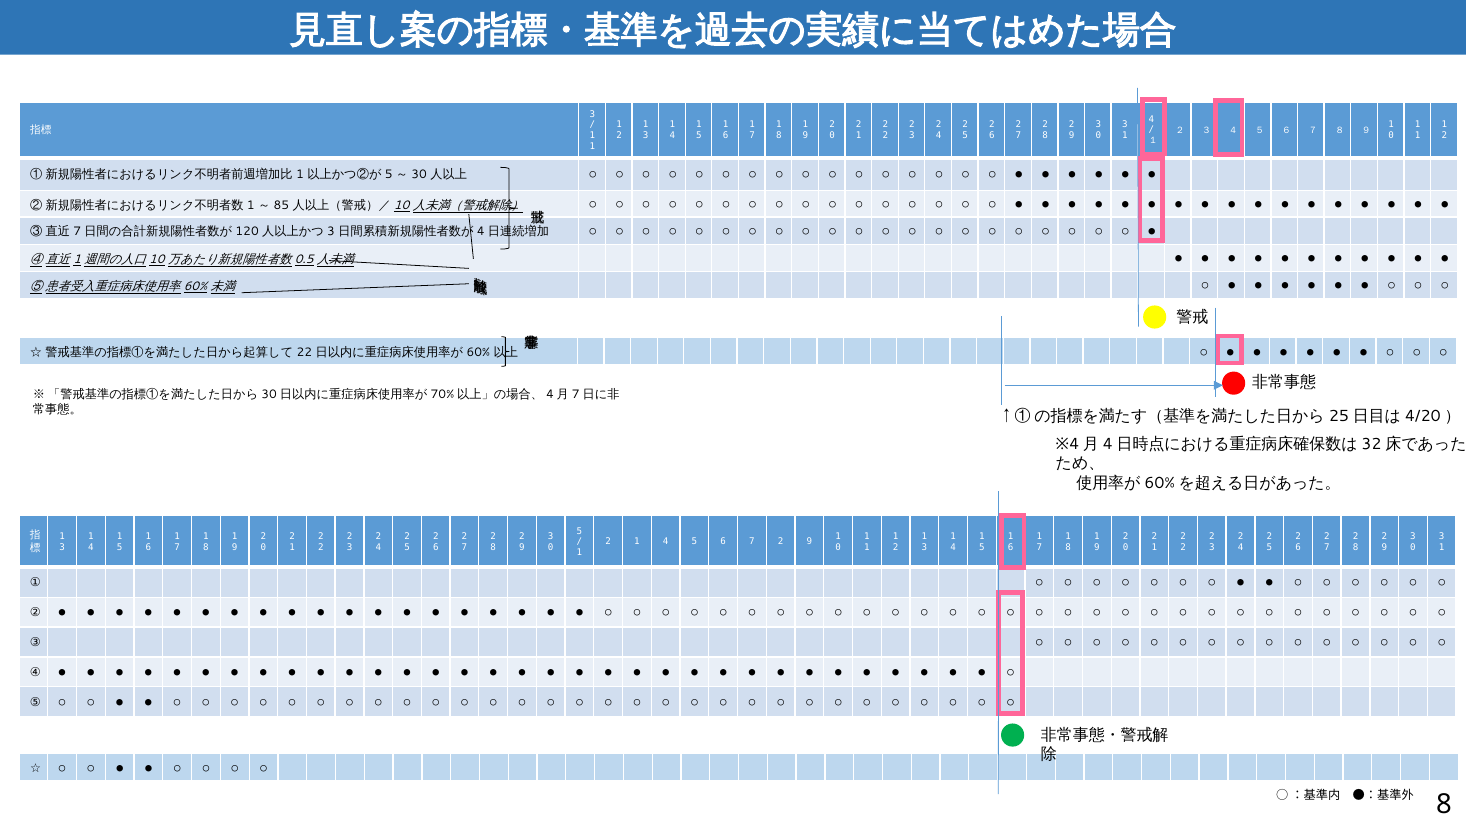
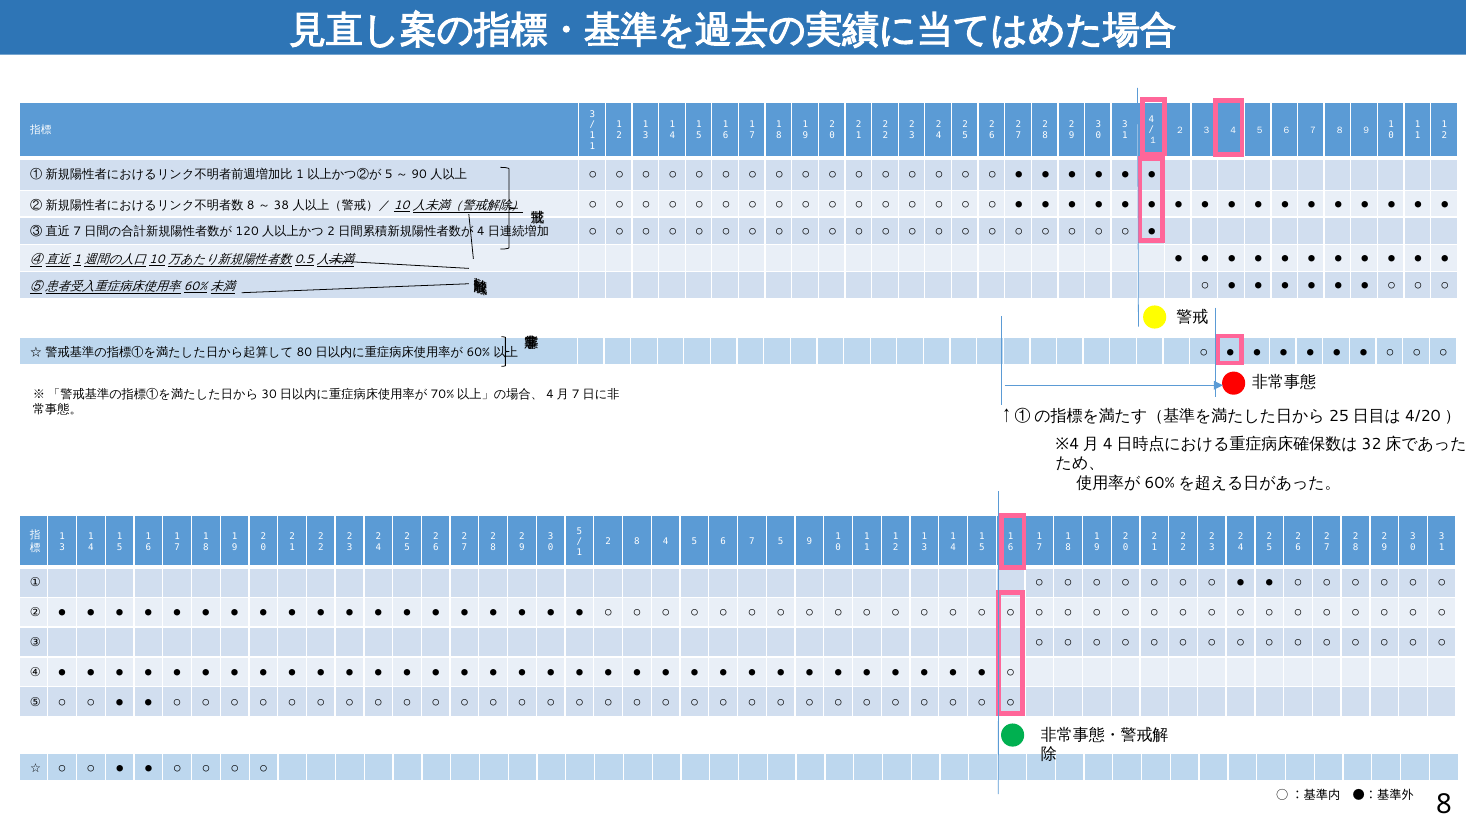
30: 30 -> 90 (419, 175)
1: 1 -> 8 (251, 205)
85: 85 -> 38 (281, 205)
3: 3 -> 2 (331, 232)
22: 22 -> 80 (304, 352)
1: 1 -> 8 (637, 541)
6 7 2: 2 -> 5 (781, 541)
